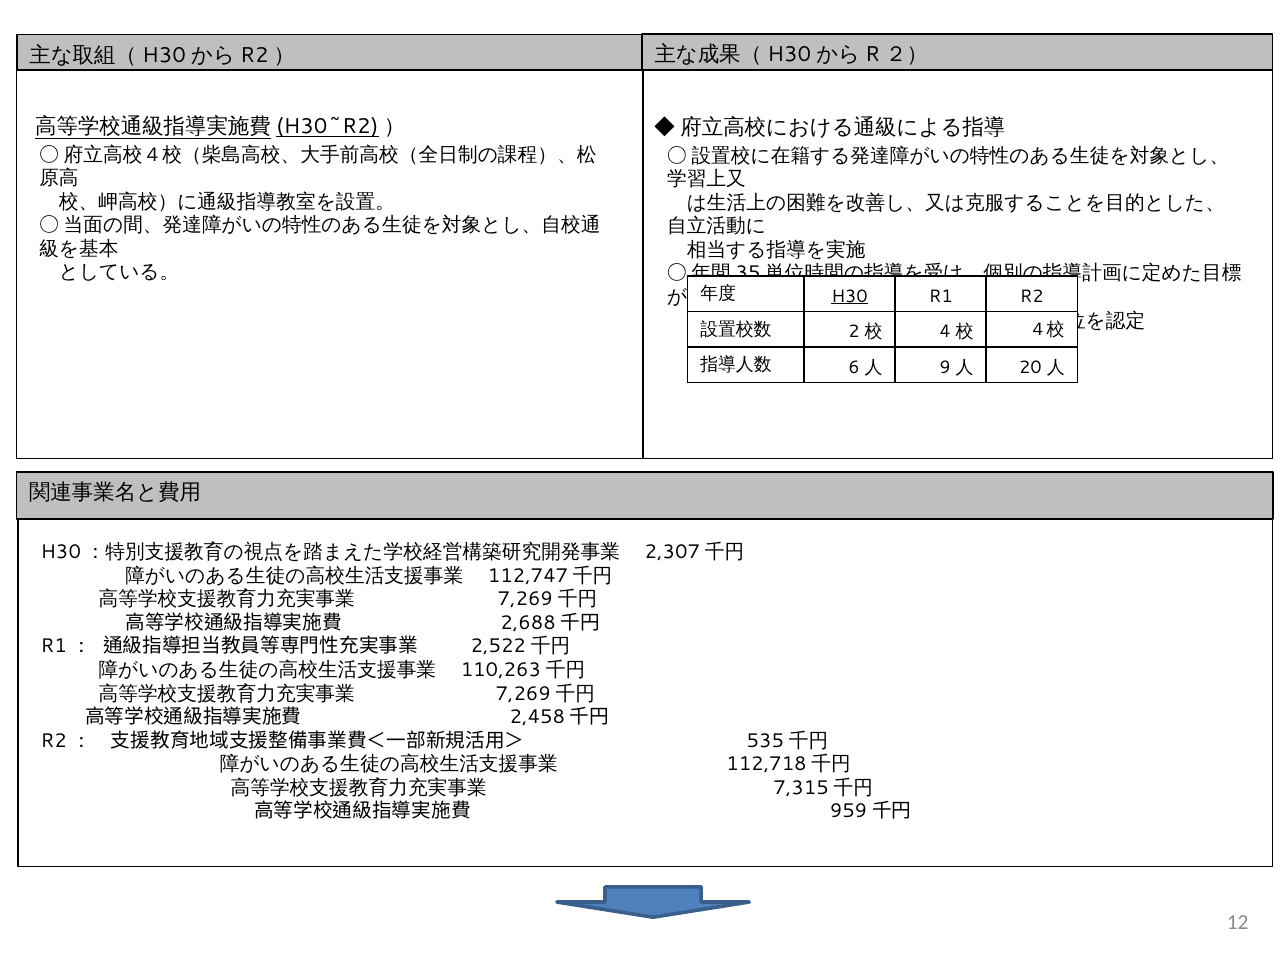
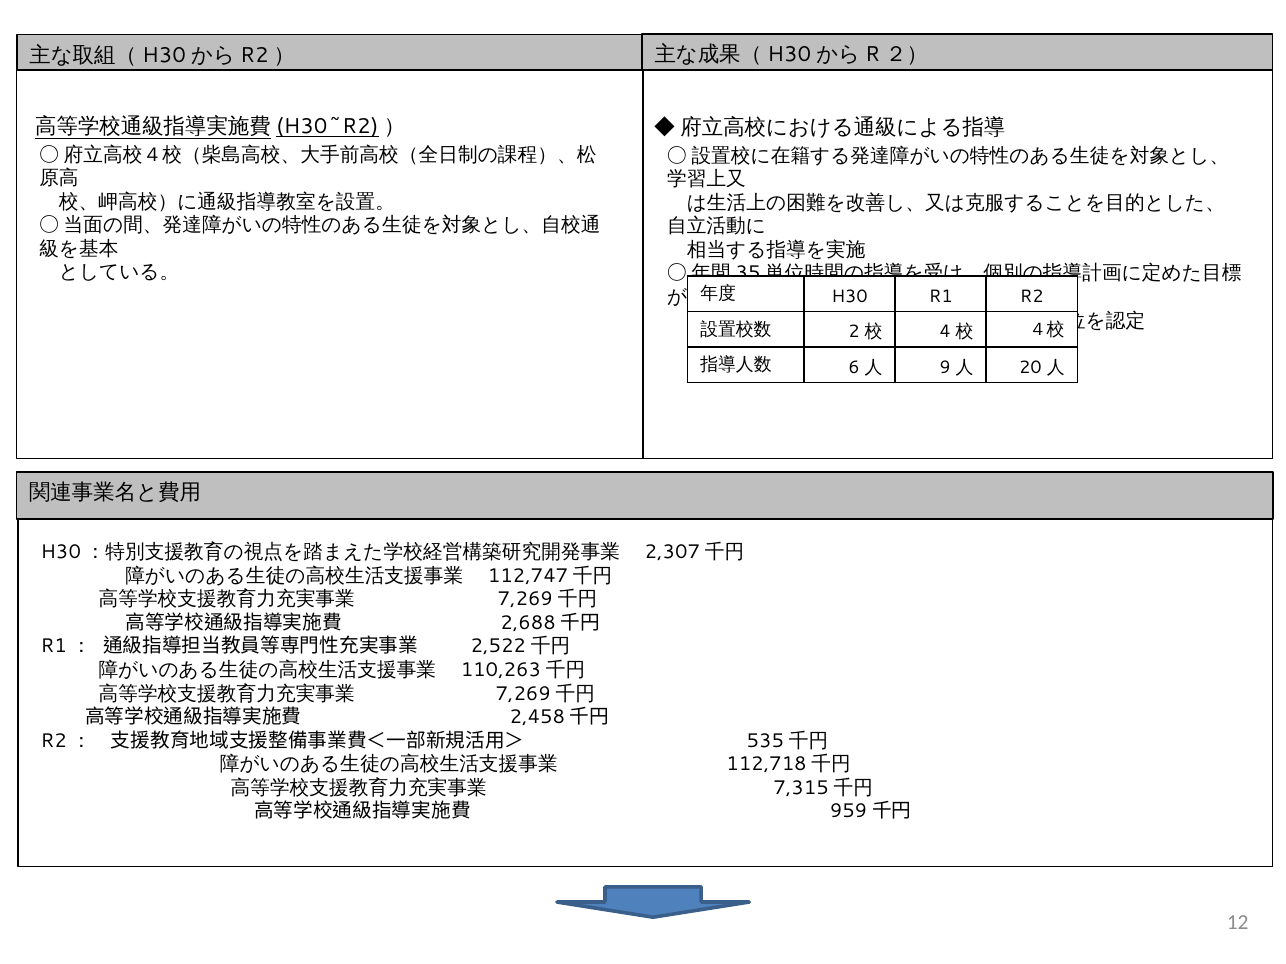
H30 underline: present -> none (850, 296)
